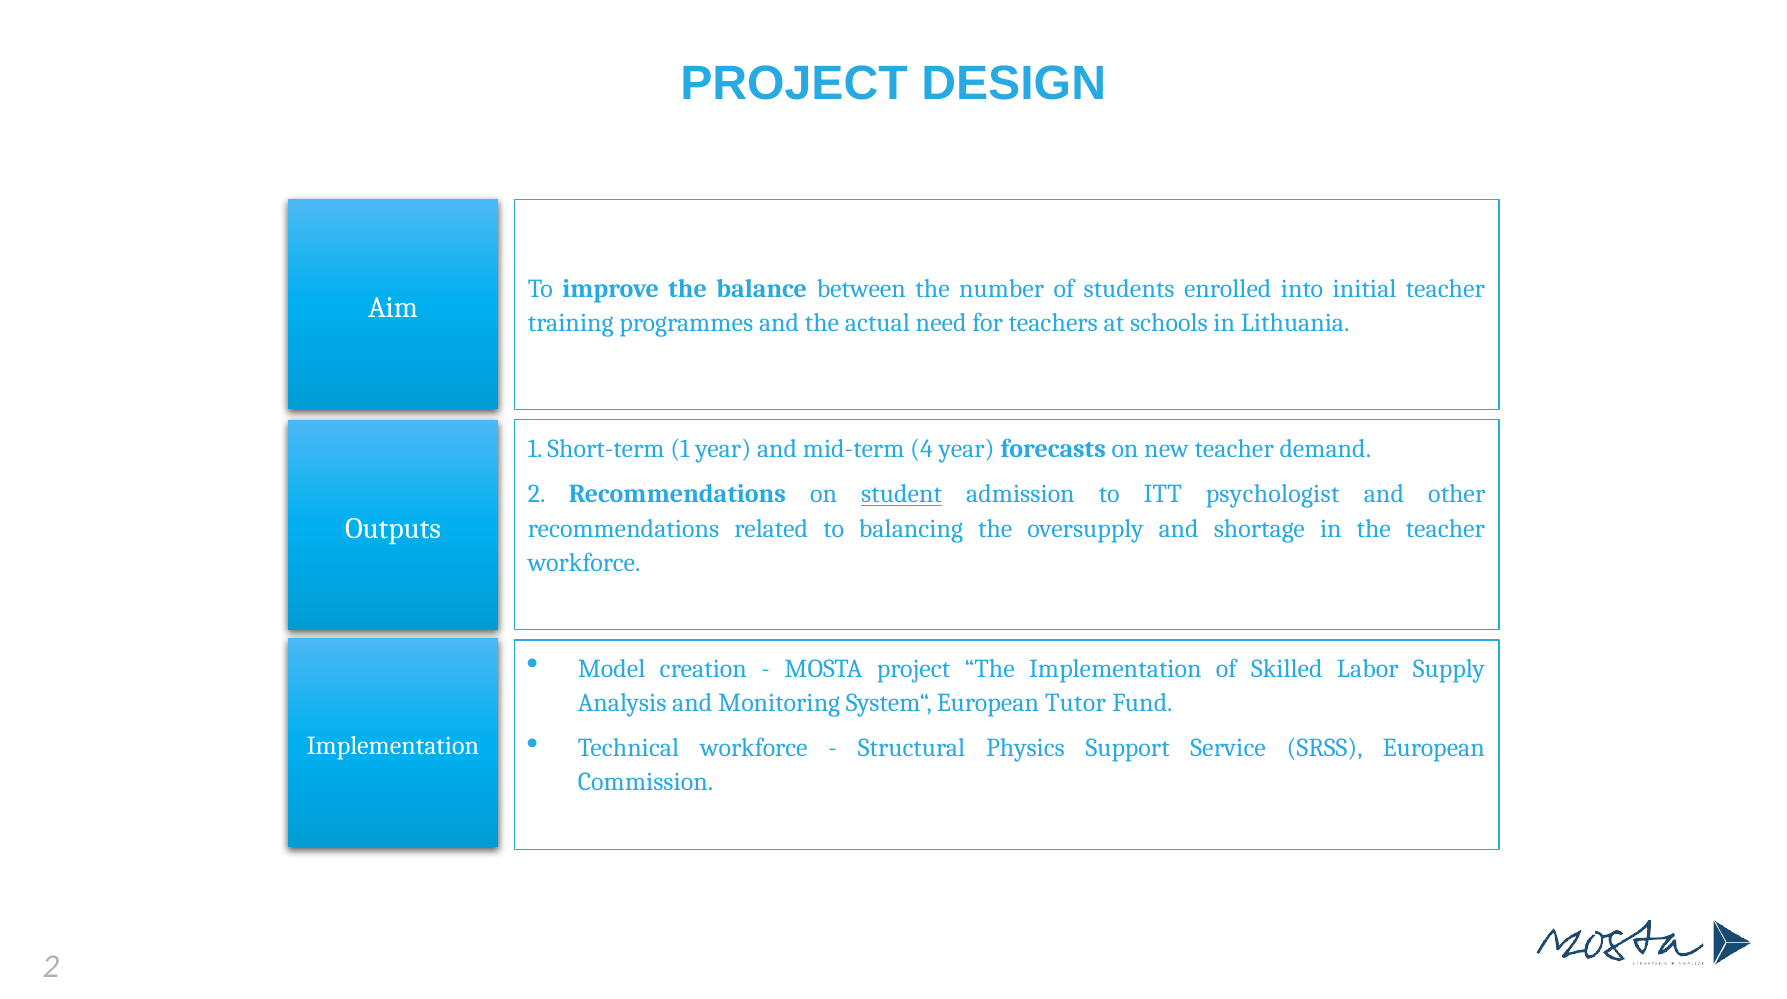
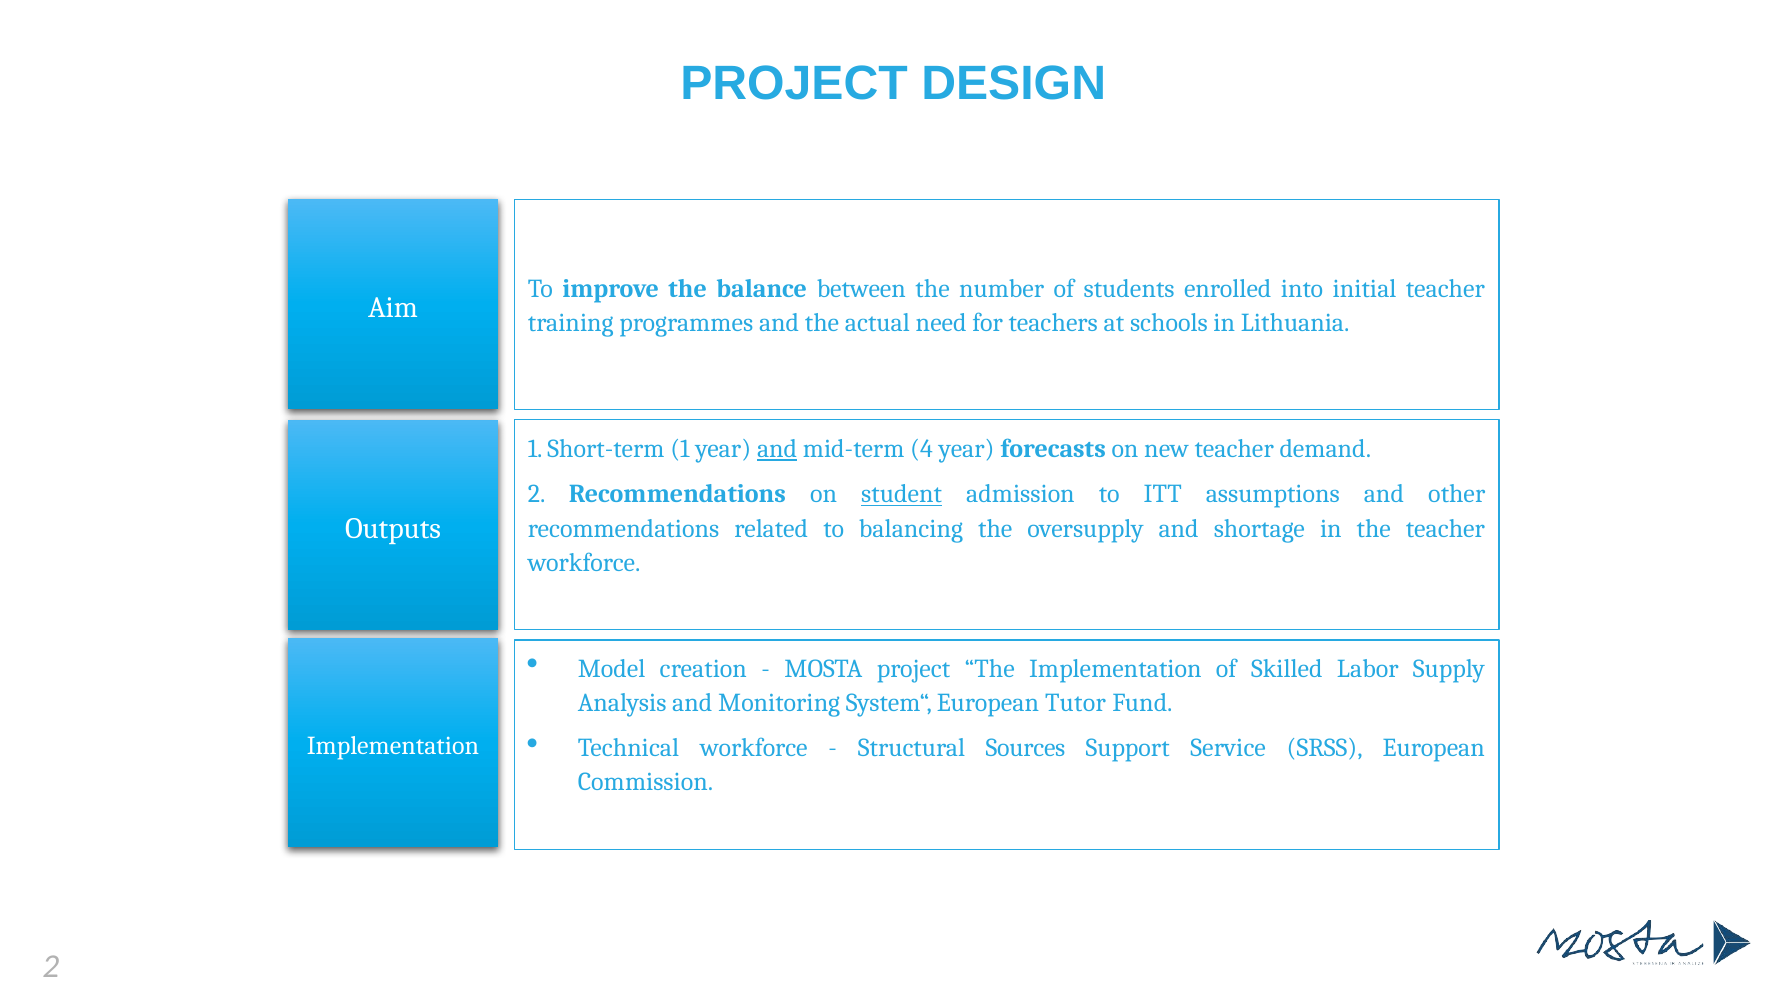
and underline: none -> present (777, 449)
psychologist: psychologist -> assumptions (1273, 494)
Physics: Physics -> Sources (1026, 748)
